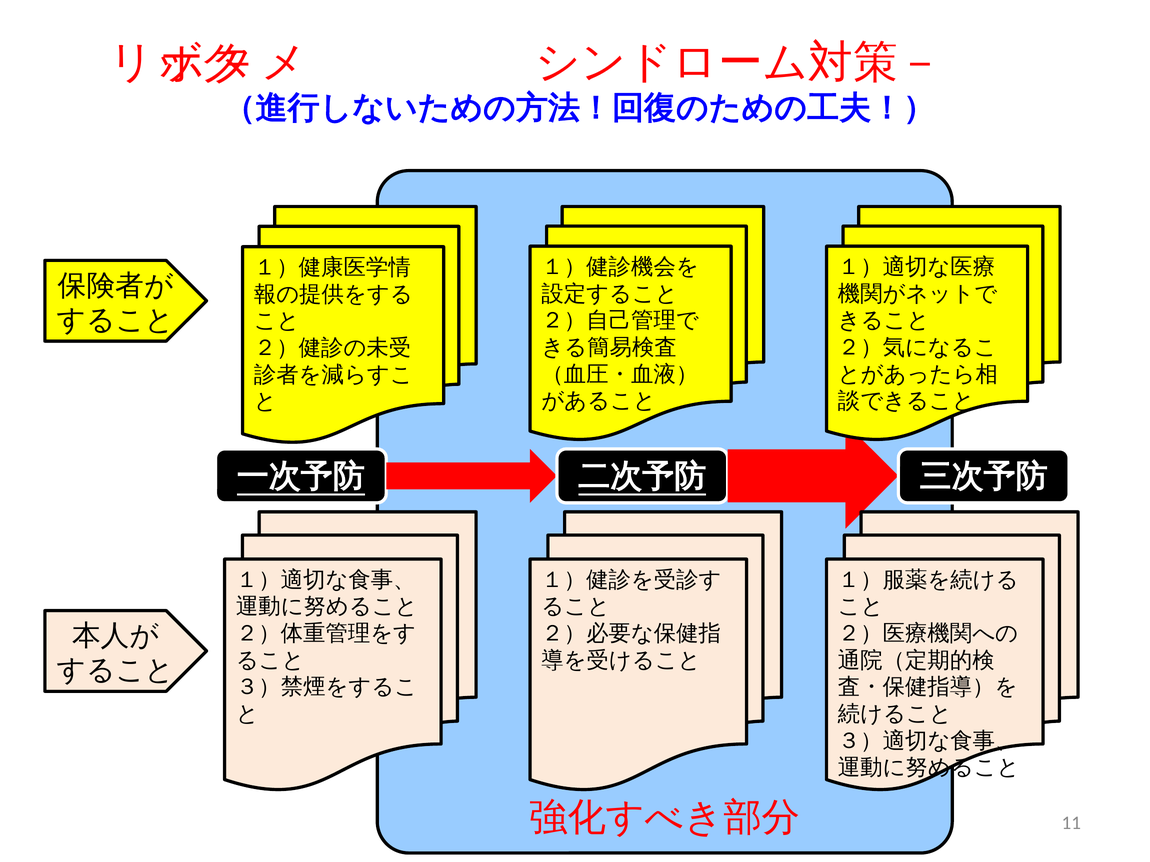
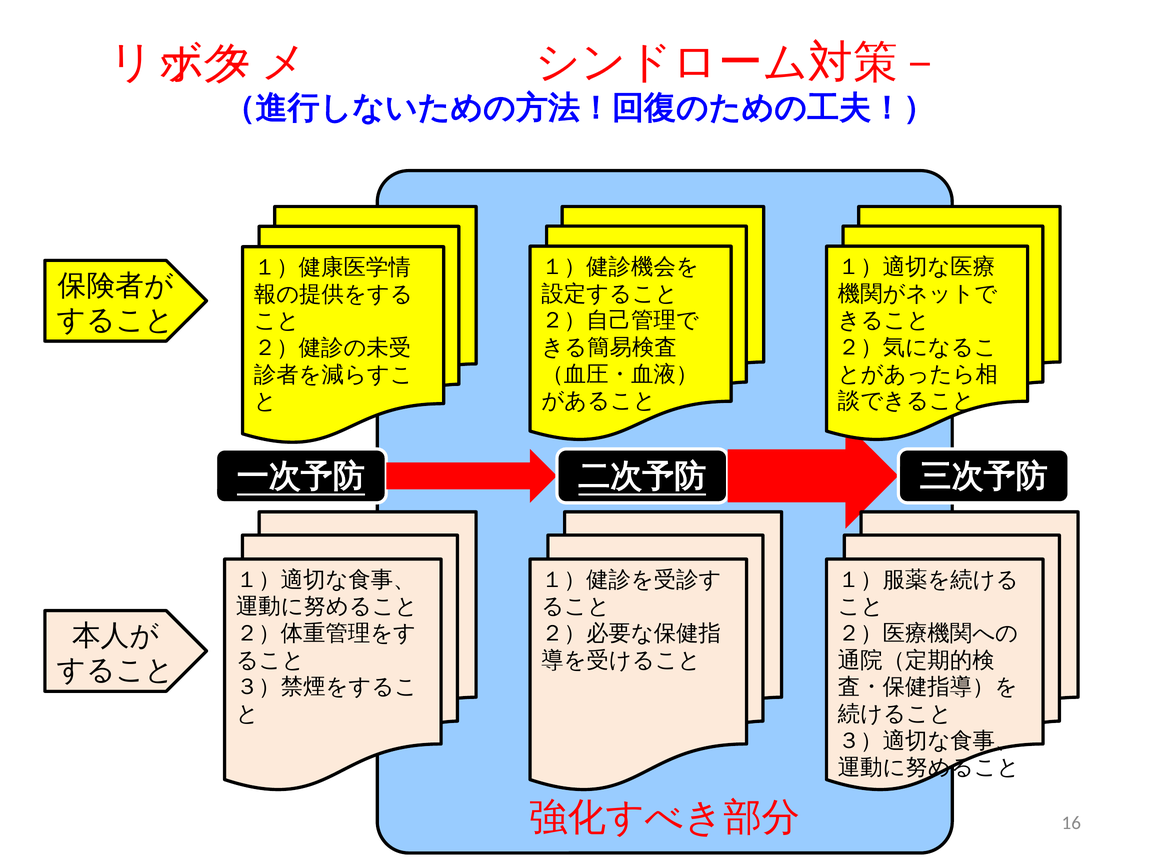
11: 11 -> 16 (1071, 823)
